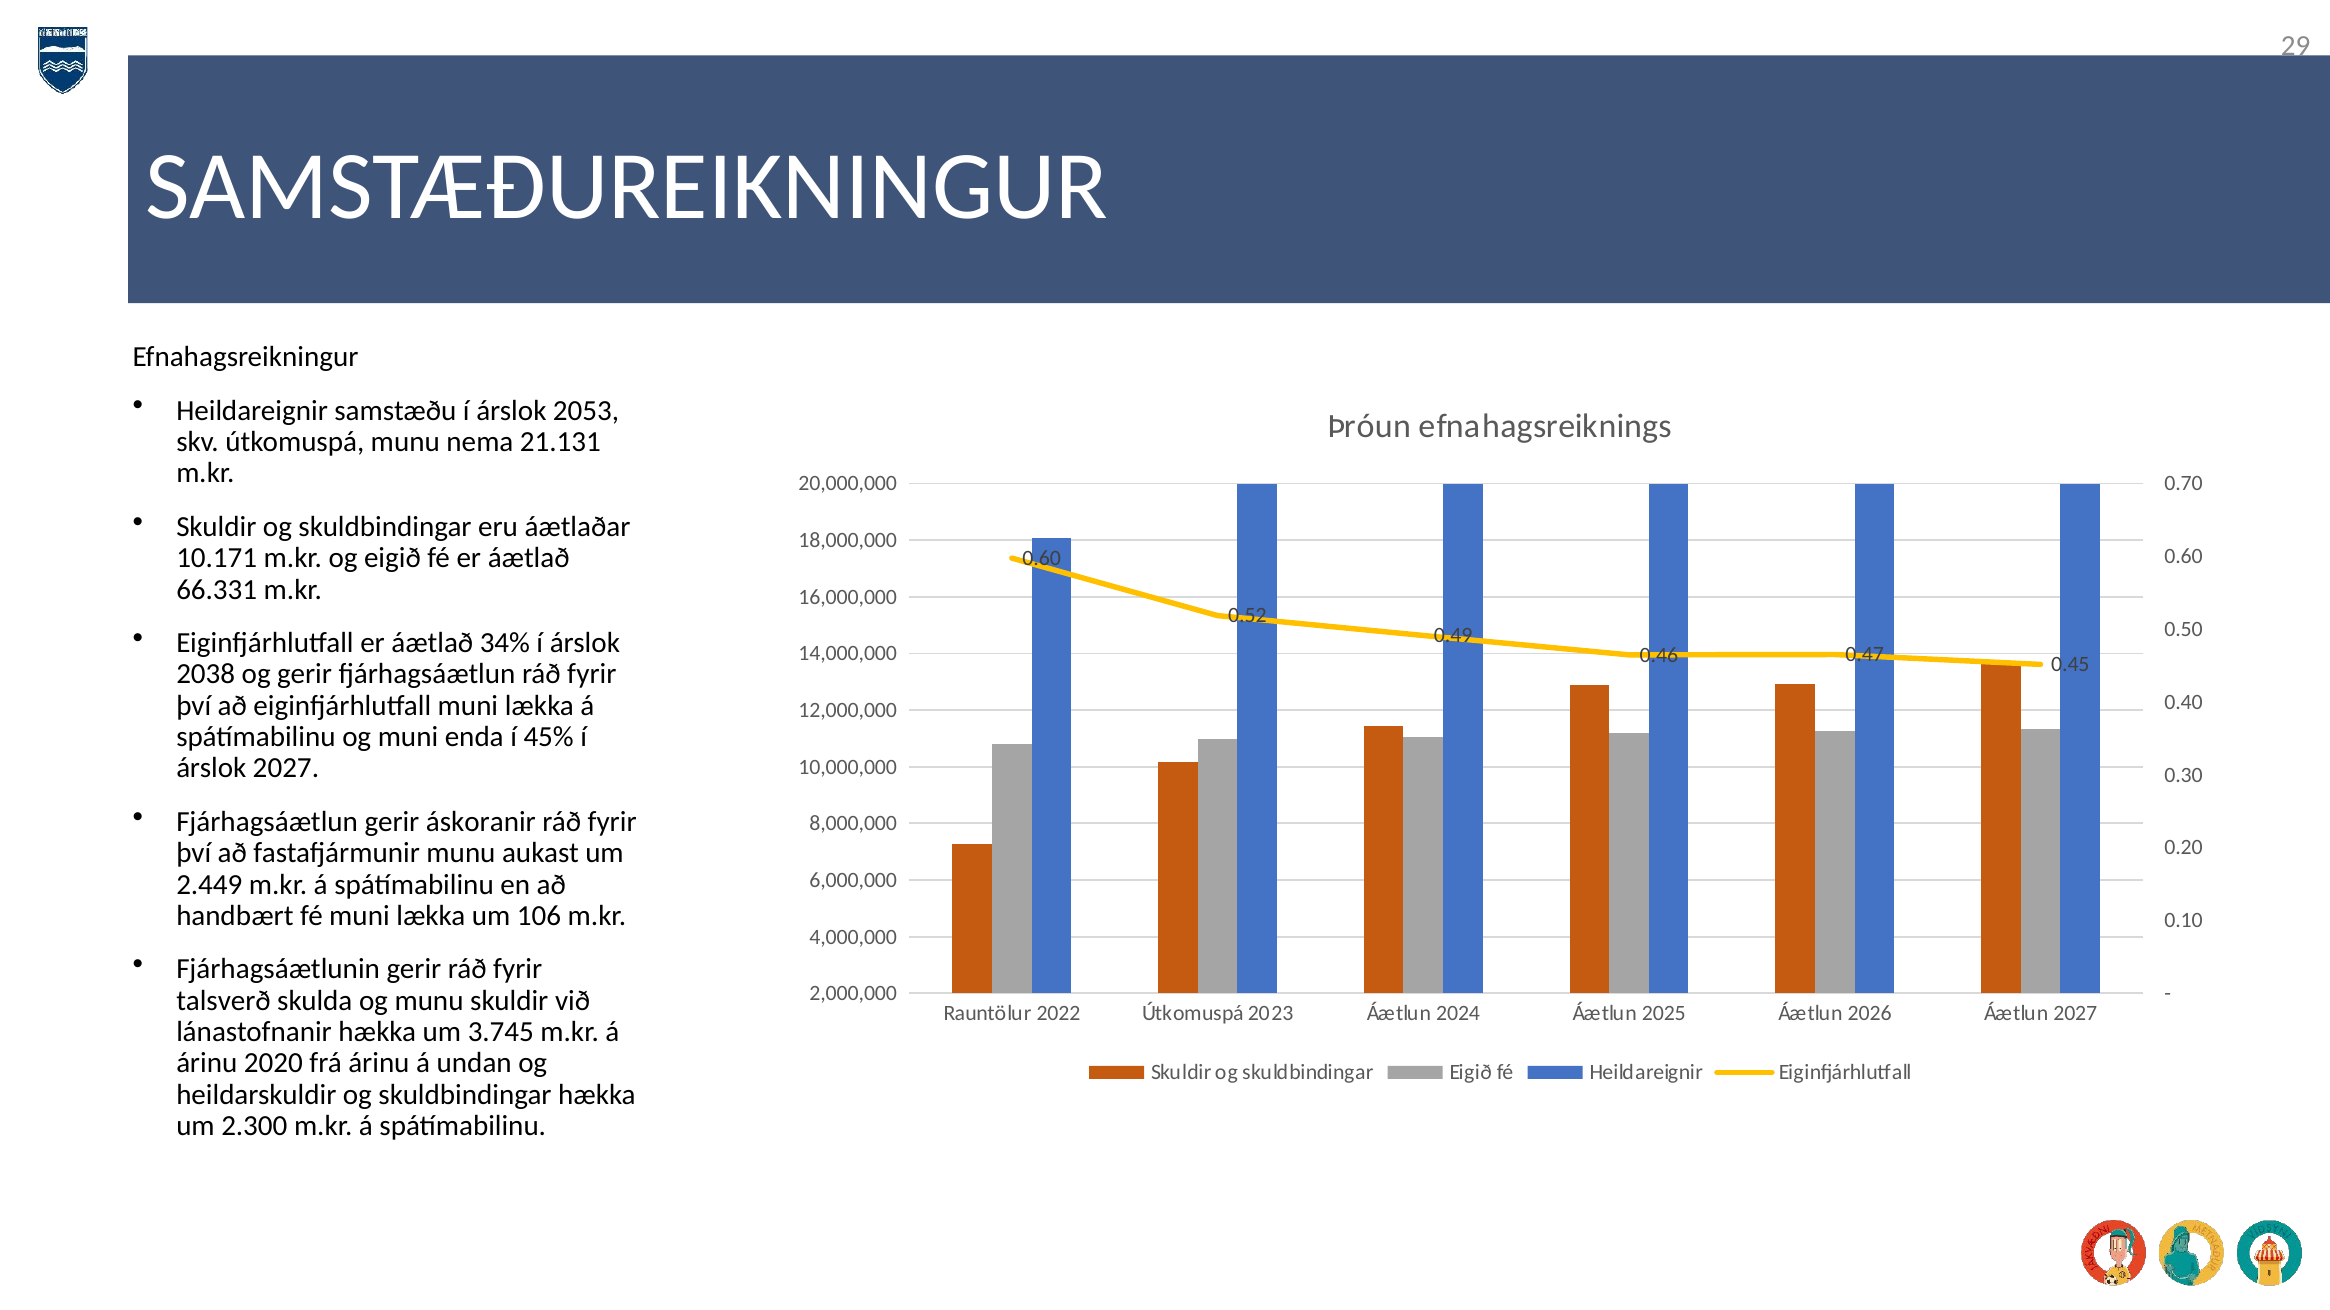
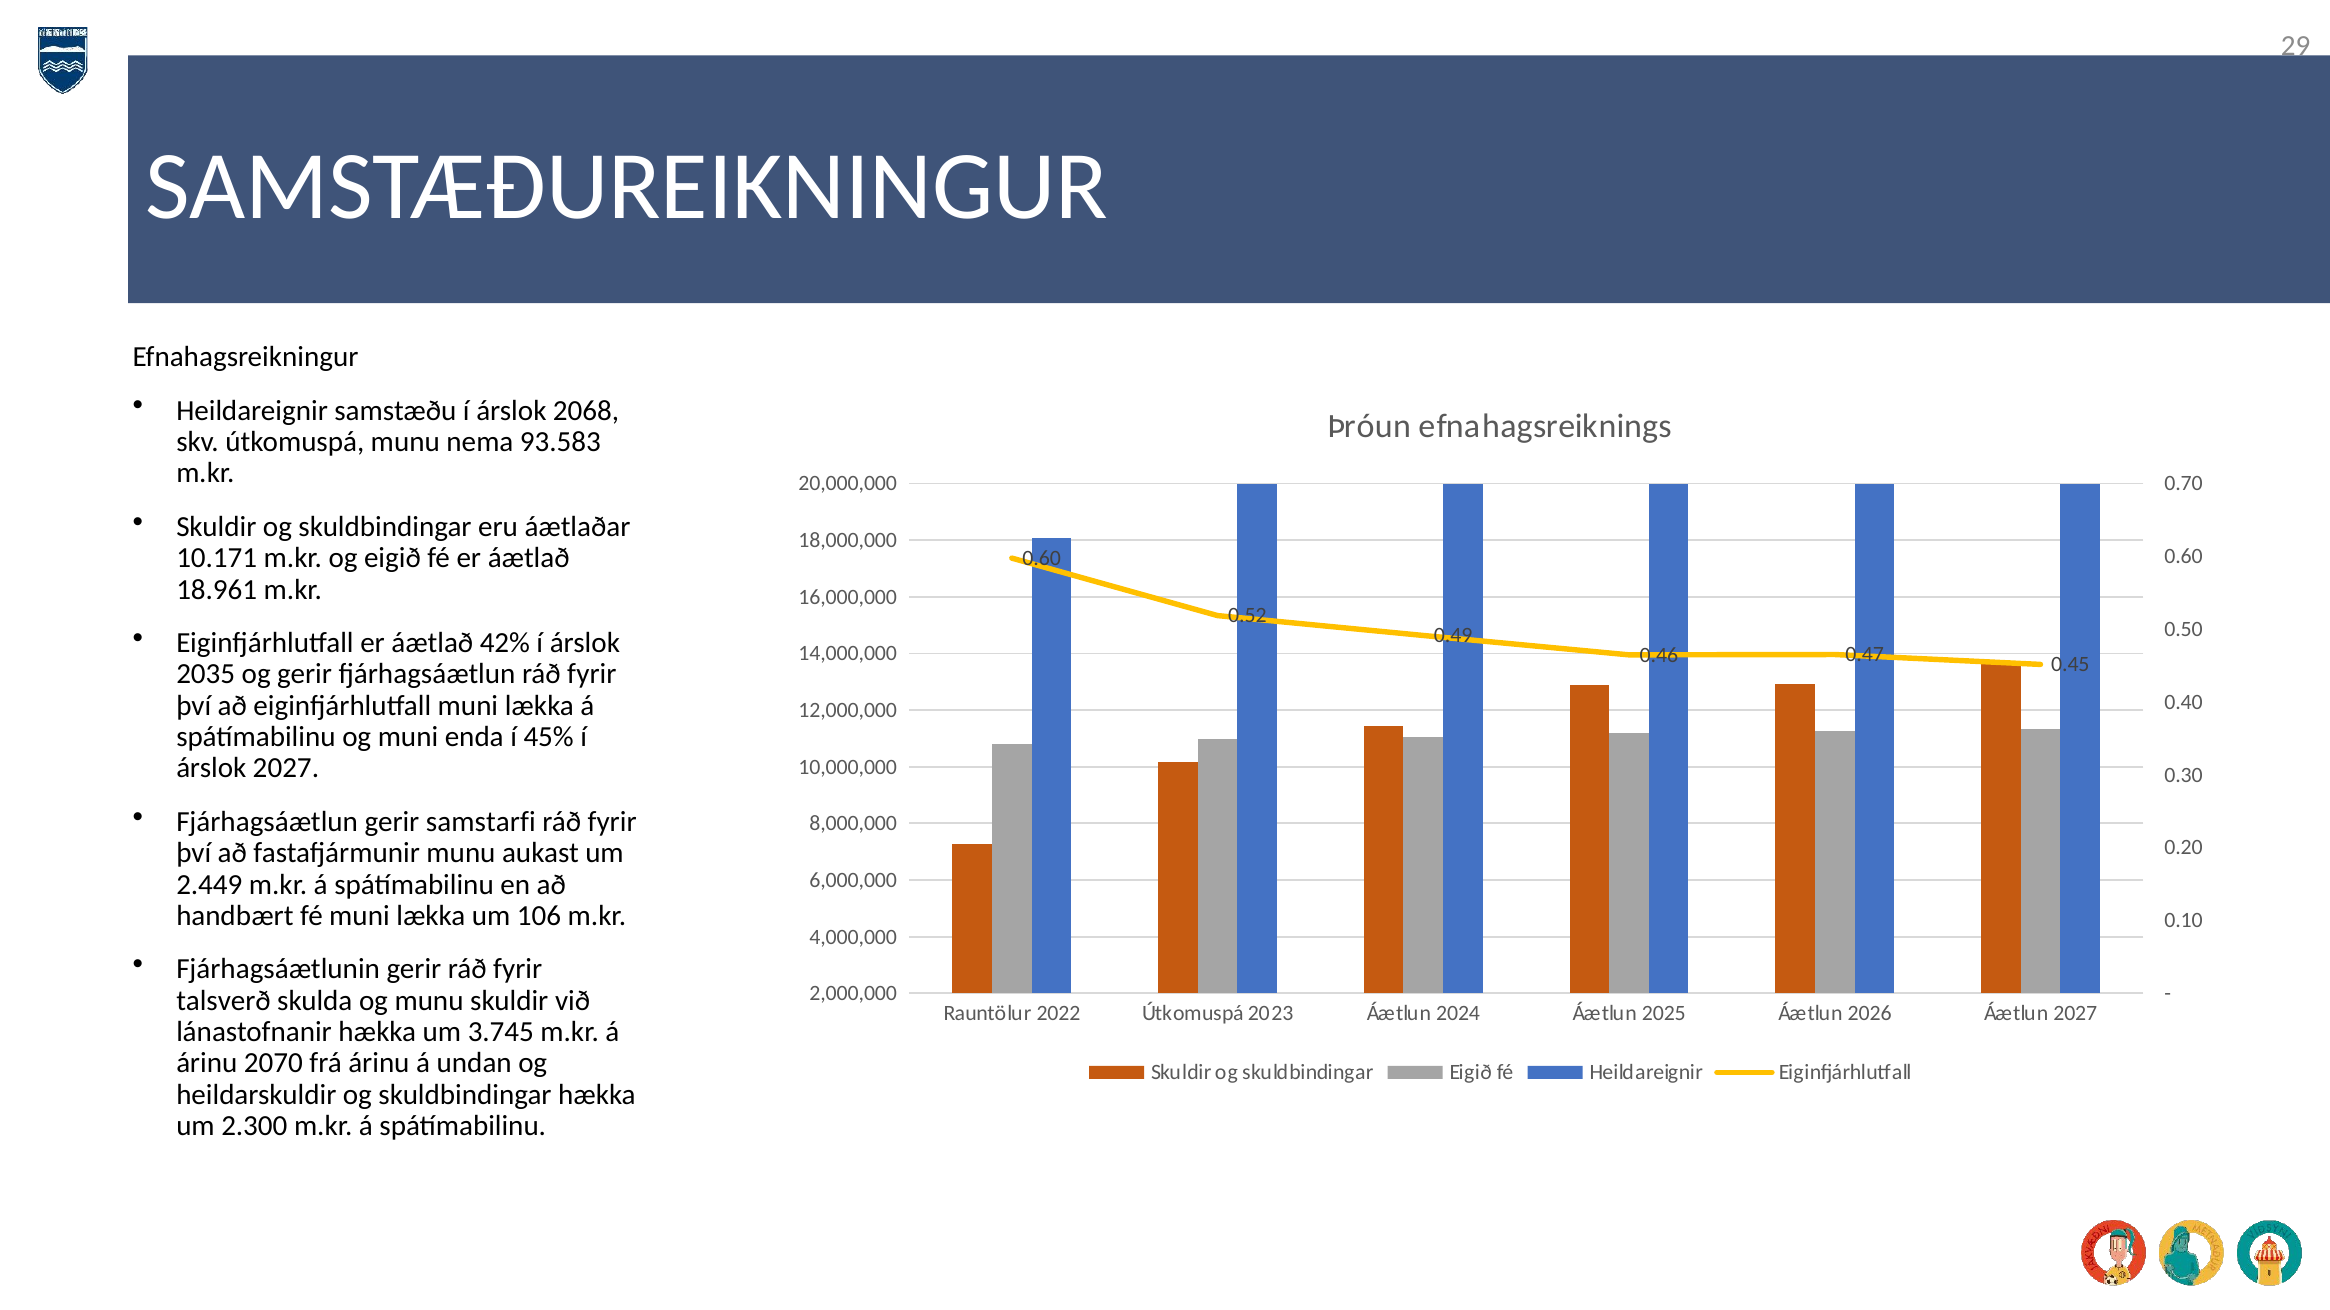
2053: 2053 -> 2068 (586, 411)
21.131: 21.131 -> 93.583 (560, 442)
66.331: 66.331 -> 18.961 (217, 590)
34%: 34% -> 42% (505, 643)
2038: 2038 -> 2035 (206, 674)
áskoranir: áskoranir -> samstarfi (481, 822)
2020: 2020 -> 2070 (273, 1064)
